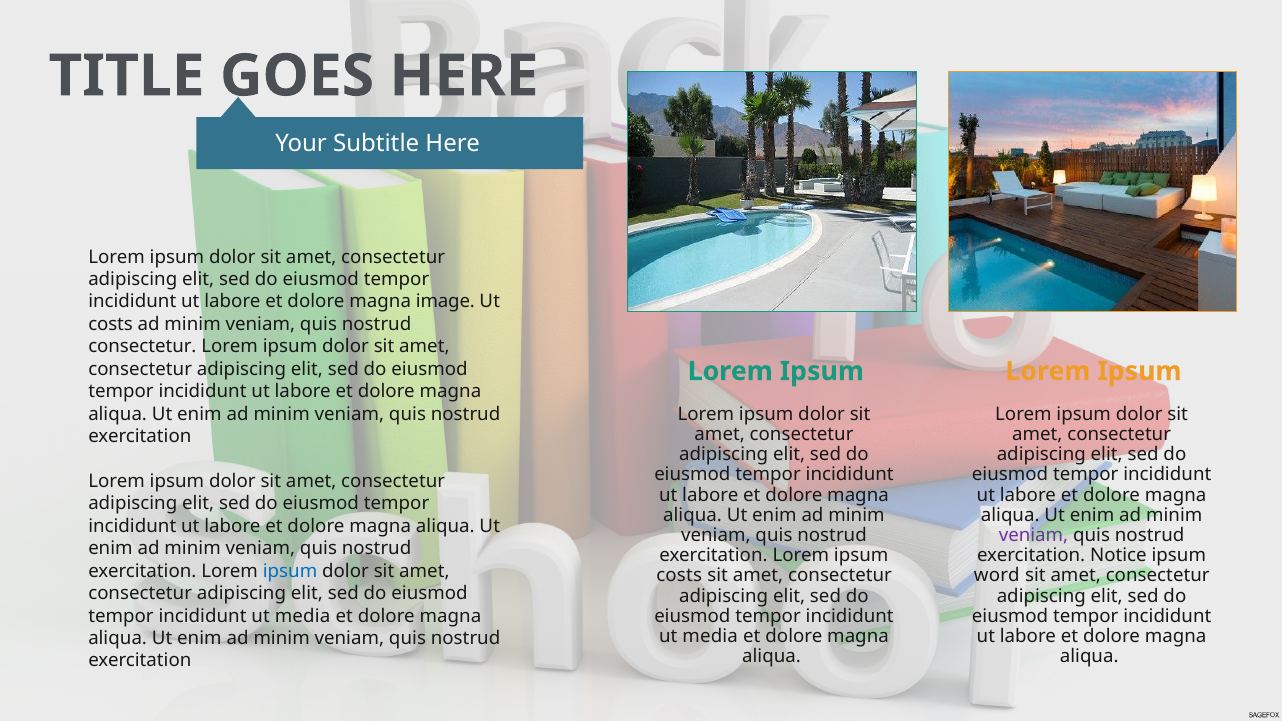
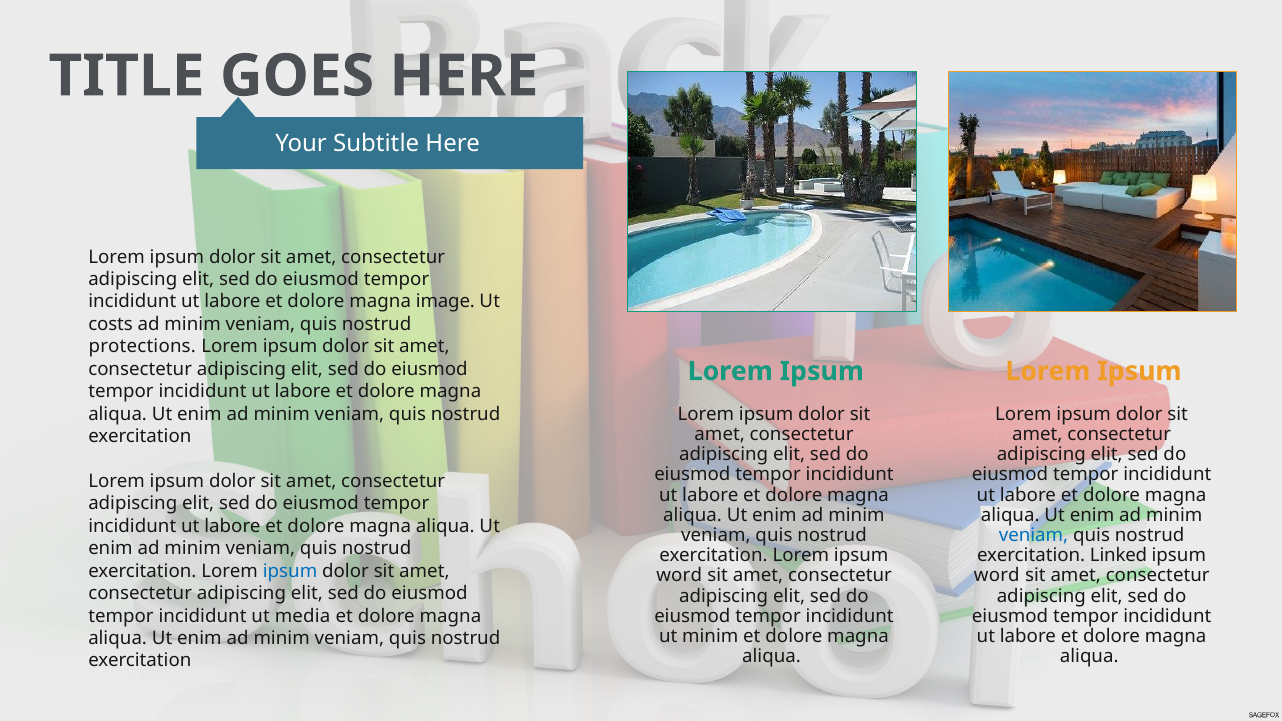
consectetur: consectetur -> protections (142, 347)
veniam colour: purple -> blue (1034, 535)
Notice: Notice -> Linked (1119, 556)
costs: costs -> word (679, 576)
media: media -> minim (710, 636)
